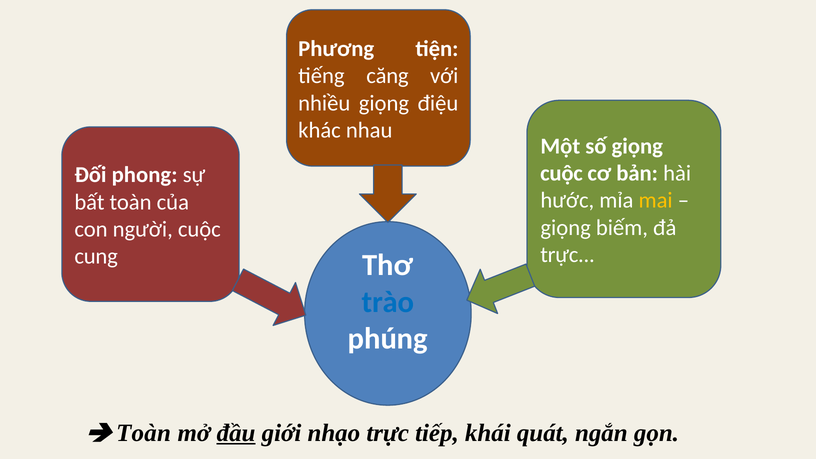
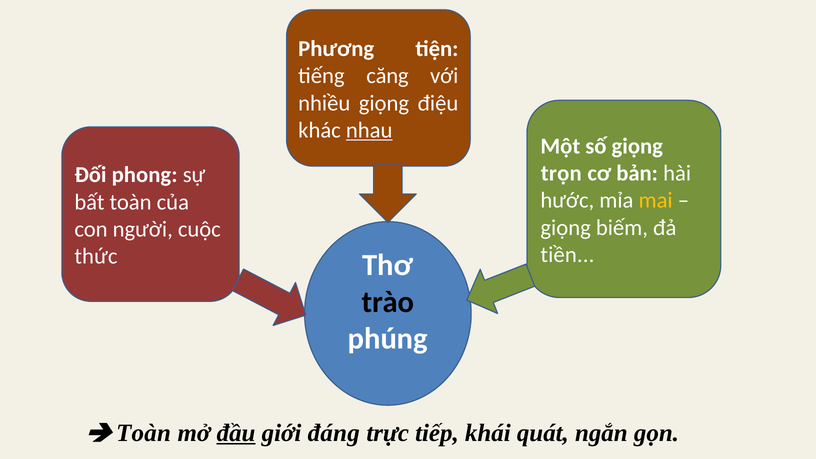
nhau underline: none -> present (369, 130)
cuộc: cuộc -> trọn (561, 173)
trực: trực -> tiền (567, 255)
cung: cung -> thức (96, 256)
trào colour: blue -> black (388, 302)
nhạo: nhạo -> đáng (334, 433)
